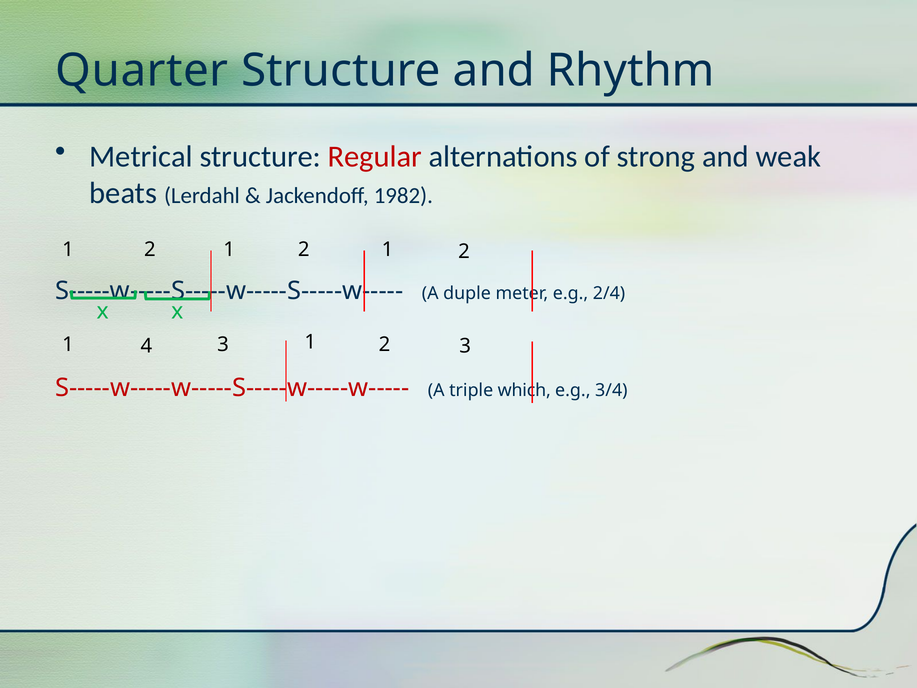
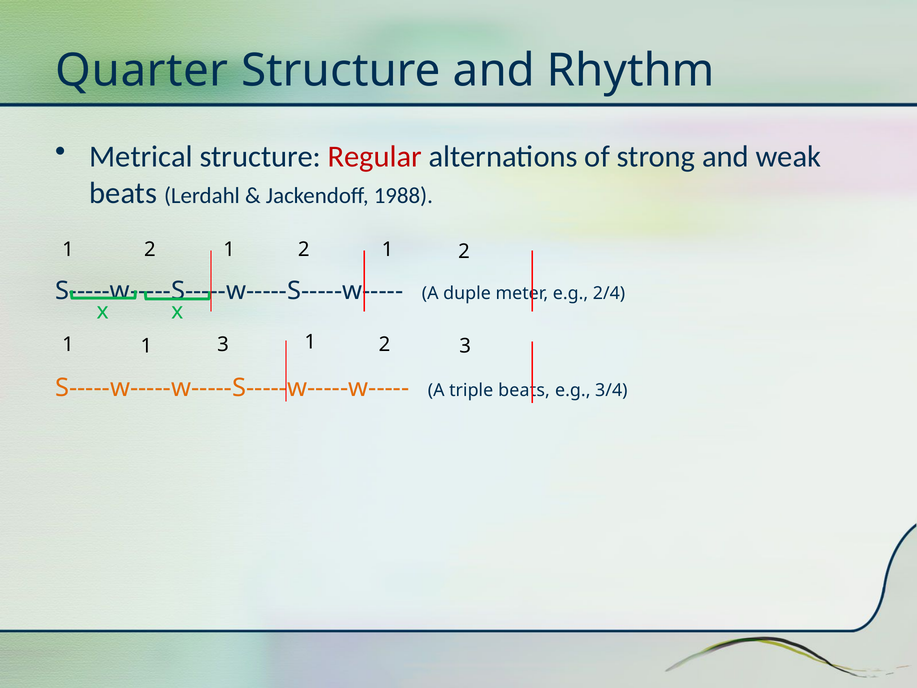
1982: 1982 -> 1988 (403, 196)
4: 4 -> 1 (146, 346)
S-----w-----w-----S-----w-----w----- colour: red -> orange (232, 387)
triple which: which -> beats (524, 390)
